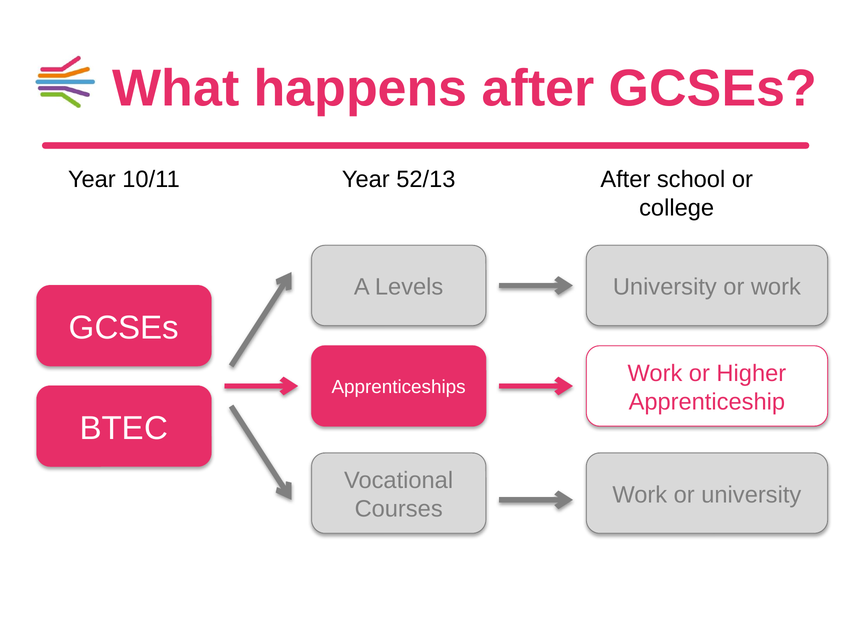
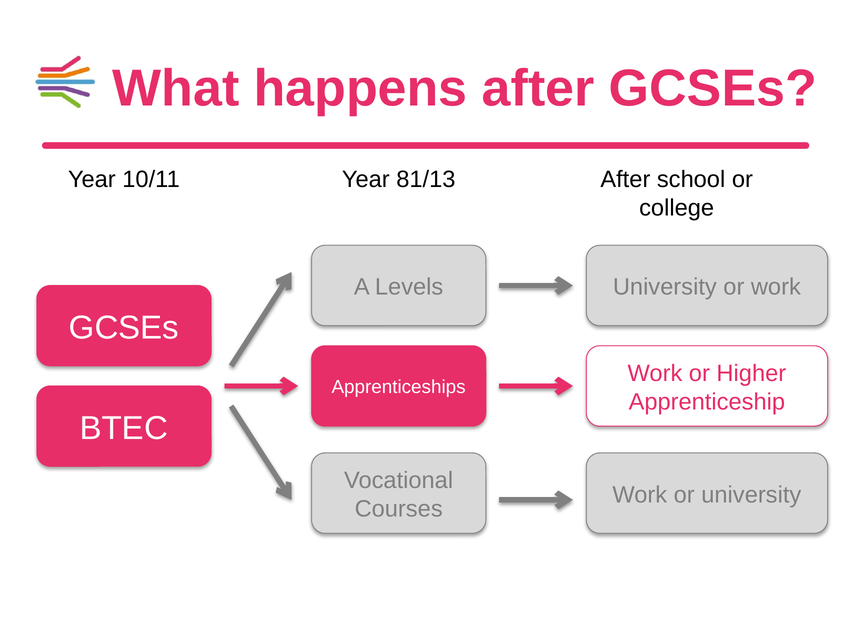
52/13: 52/13 -> 81/13 (426, 179)
